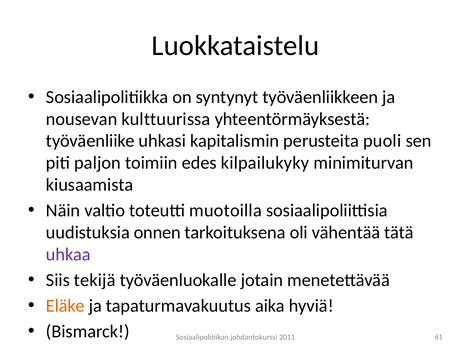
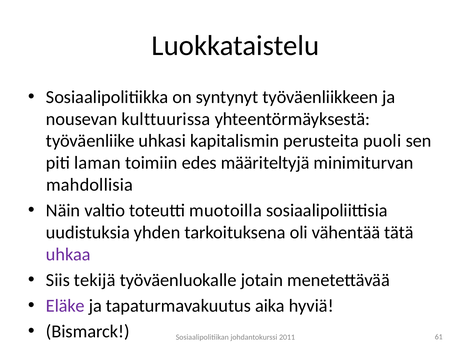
paljon: paljon -> laman (97, 163)
kilpailukyky: kilpailukyky -> määriteltyjä (265, 163)
kiusaamista: kiusaamista -> mahdollisia (90, 185)
onnen: onnen -> yhden (157, 233)
Eläke colour: orange -> purple (65, 306)
